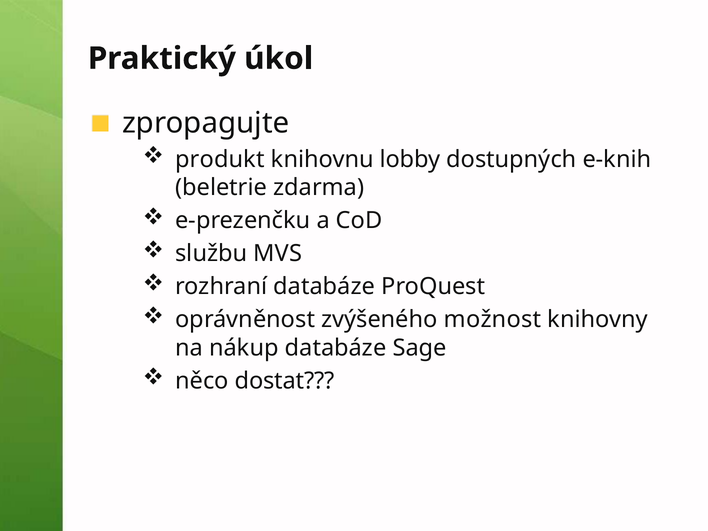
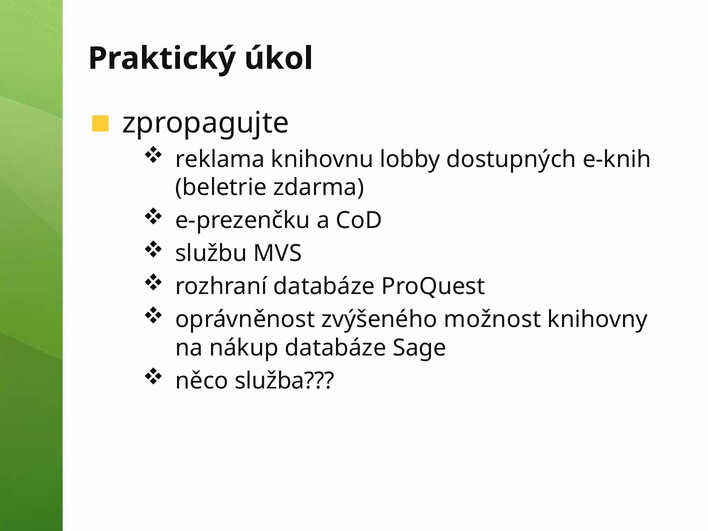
produkt: produkt -> reklama (220, 159)
dostat: dostat -> služba (285, 381)
